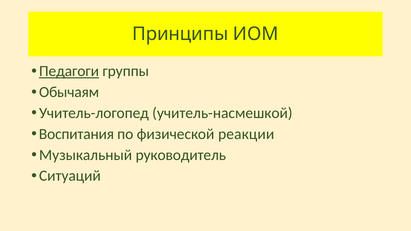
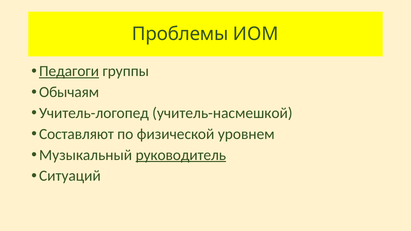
Принципы: Принципы -> Проблемы (180, 34)
Воспитания: Воспитания -> Составляют (76, 134)
реакции: реакции -> уровнем (246, 134)
руководитель underline: none -> present (181, 155)
